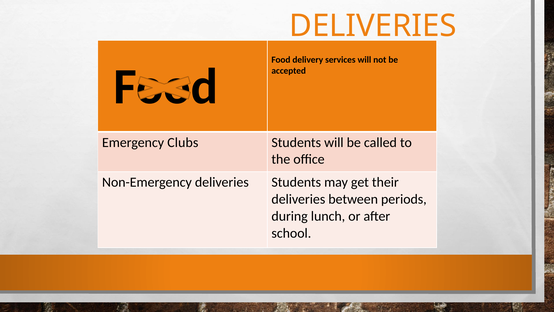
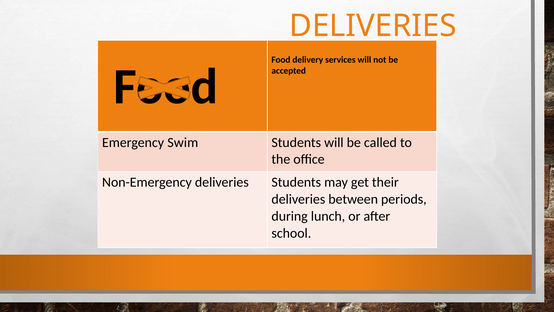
Clubs: Clubs -> Swim (183, 142)
